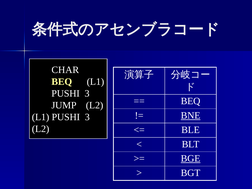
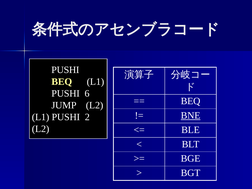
CHAR: CHAR -> PUSHI (65, 70)
3: 3 -> 6 (87, 93)
3: 3 -> 2 (87, 117)
BGE underline: present -> none (191, 159)
